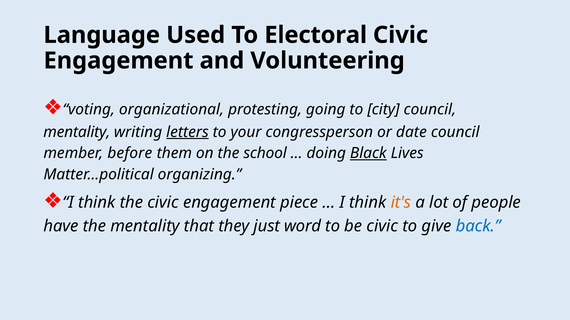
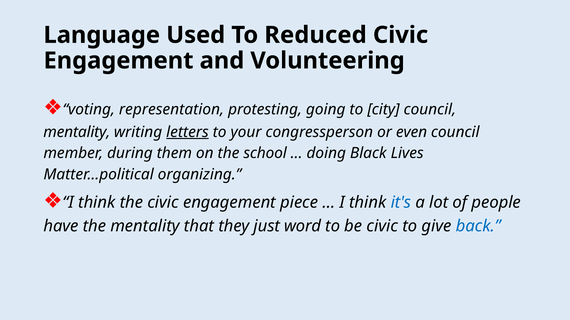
Electoral: Electoral -> Reduced (316, 35)
organizational: organizational -> representation (171, 110)
date: date -> even (412, 132)
before: before -> during (130, 154)
Black underline: present -> none (368, 154)
it's colour: orange -> blue (401, 203)
